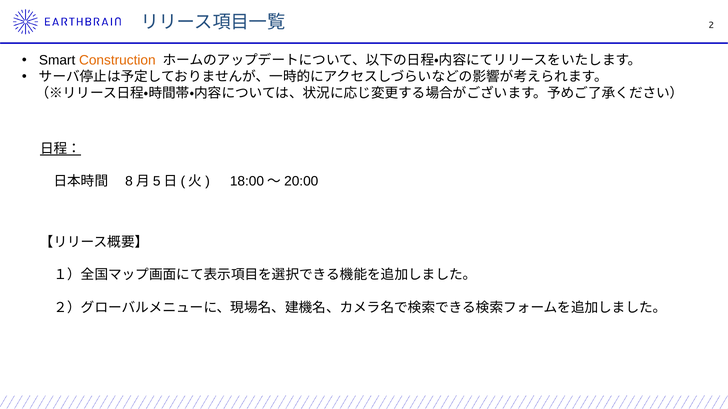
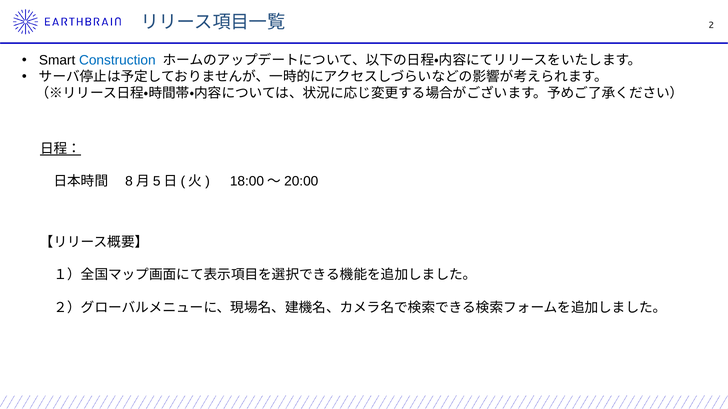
Construction colour: orange -> blue (117, 60)
